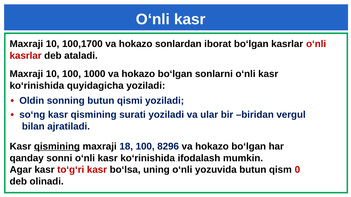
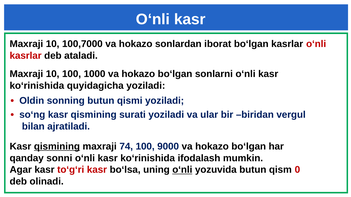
100,1700: 100,1700 -> 100,7000 (82, 44)
18: 18 -> 74 (126, 147)
8296: 8296 -> 9000 (168, 147)
o‘nli underline: none -> present (182, 170)
